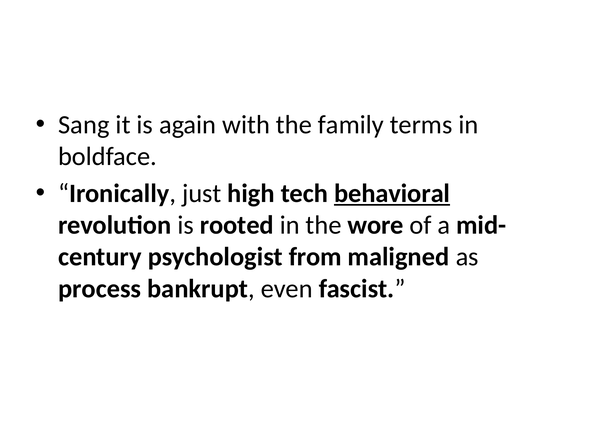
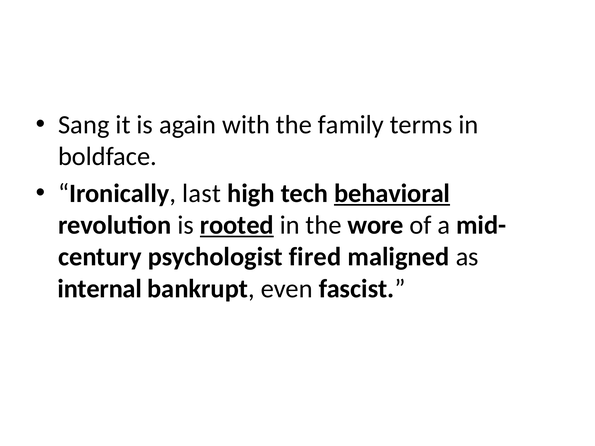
just: just -> last (202, 194)
rooted underline: none -> present (237, 225)
from: from -> fired (315, 257)
process: process -> internal (100, 289)
